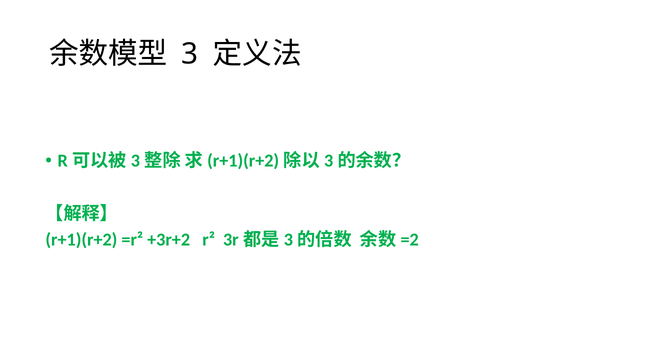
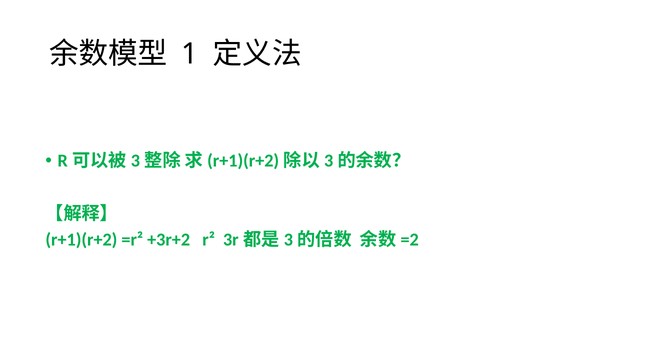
3: 3 -> 1 (190, 54)
